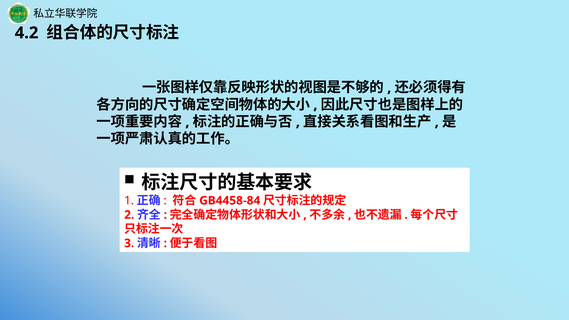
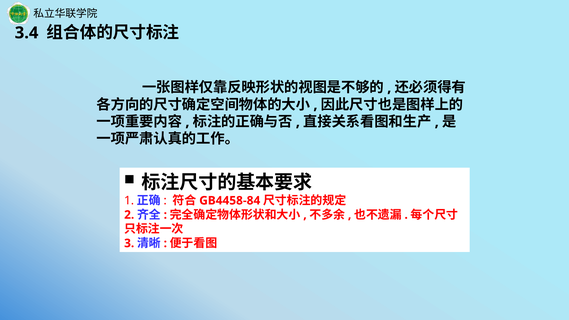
4.2: 4.2 -> 3.4 (27, 33)
